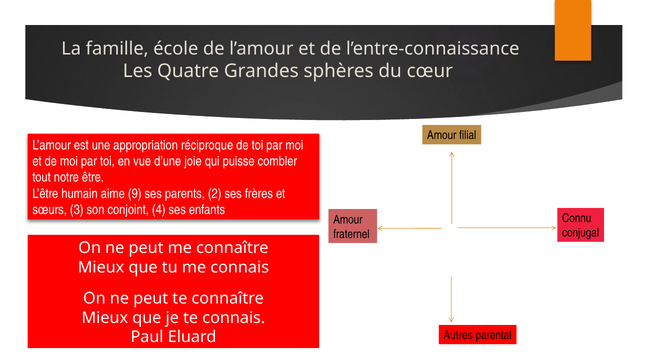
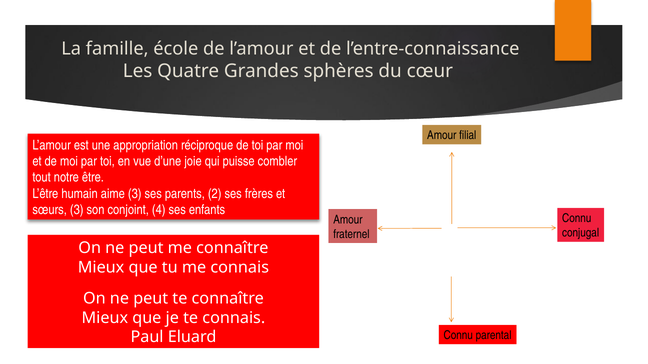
aime 9: 9 -> 3 (135, 194)
Autres: Autres -> Connu (458, 336)
